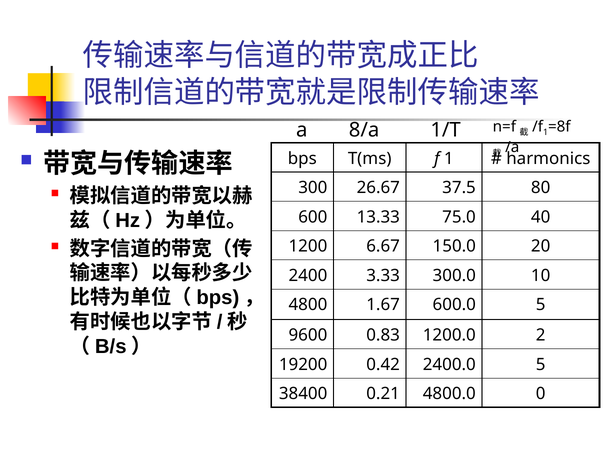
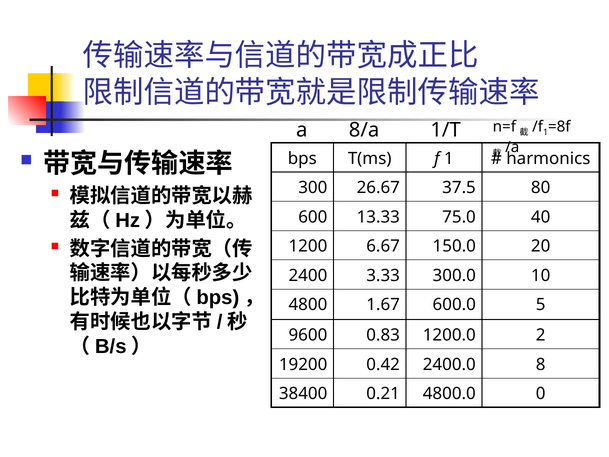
2400.0 5: 5 -> 8 (541, 364)
